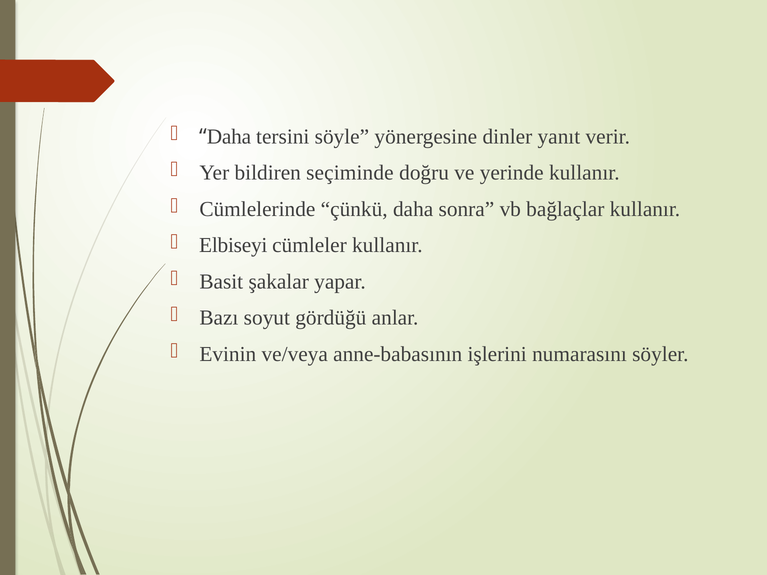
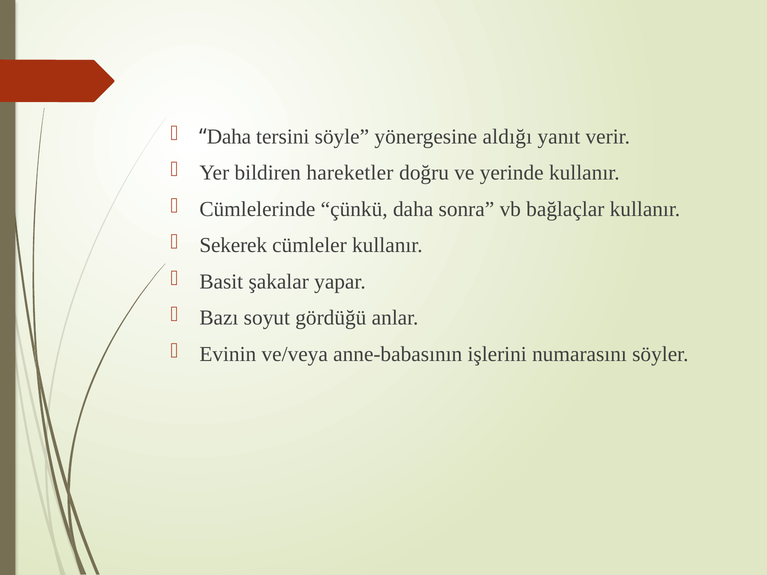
dinler: dinler -> aldığı (507, 137)
seçiminde: seçiminde -> hareketler (350, 173)
Elbiseyi: Elbiseyi -> Sekerek (233, 245)
